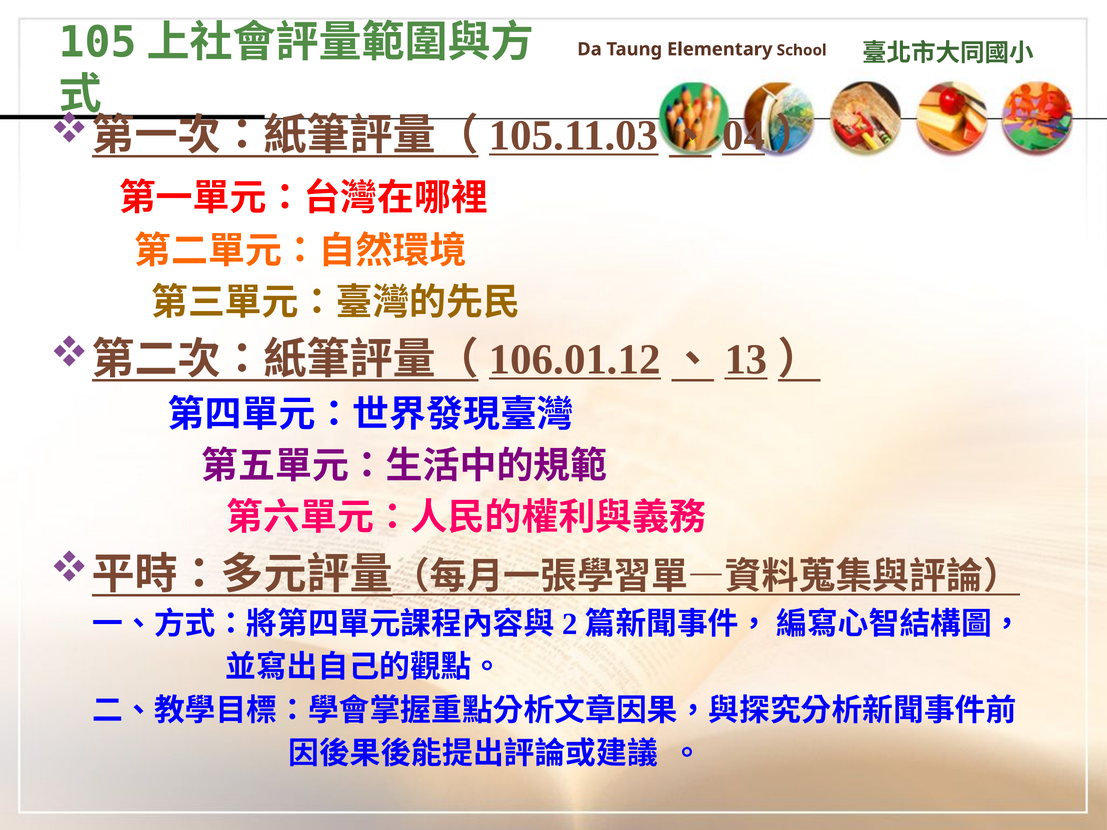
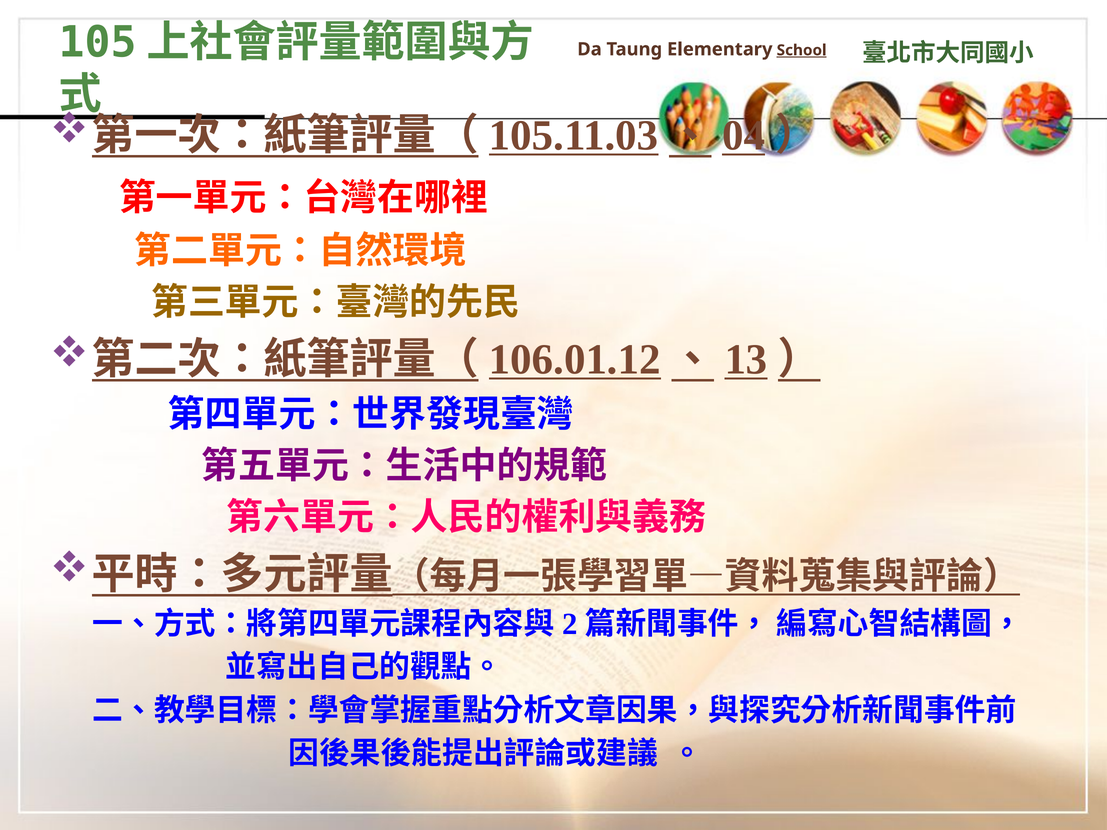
School underline: none -> present (802, 50)
